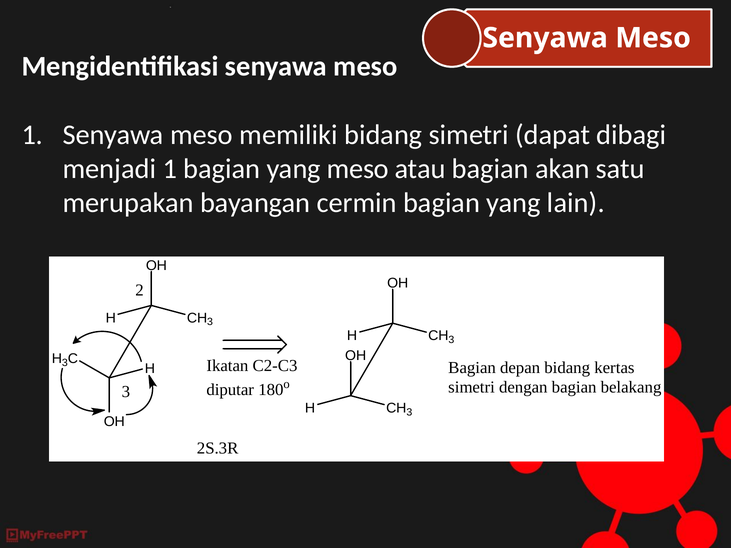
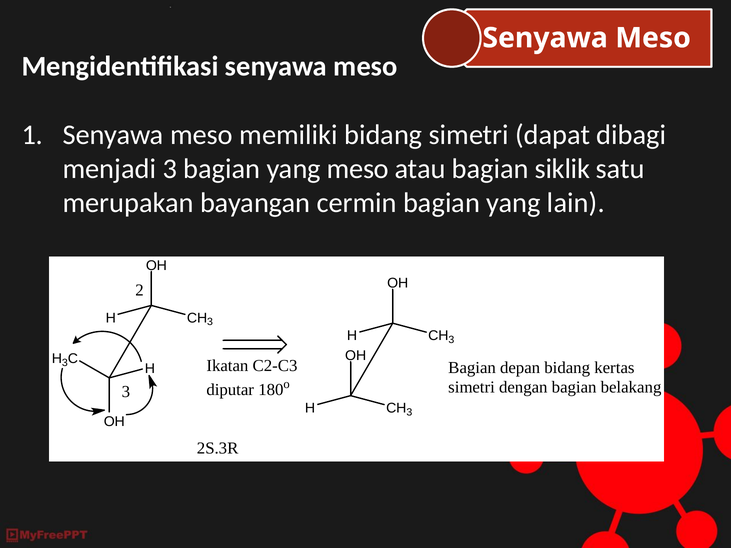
menjadi 1: 1 -> 3 (170, 169)
akan: akan -> siklik (562, 169)
